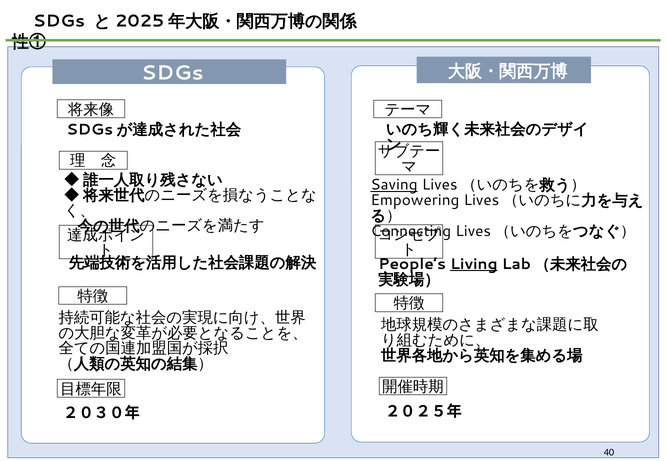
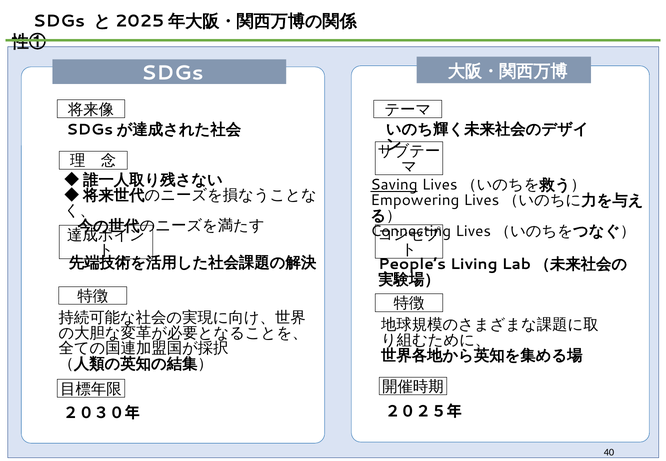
Living underline: present -> none (474, 264)
